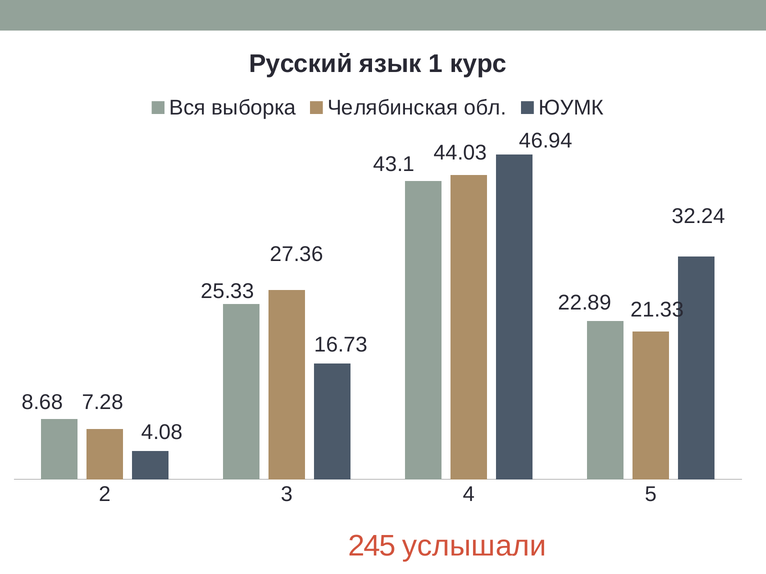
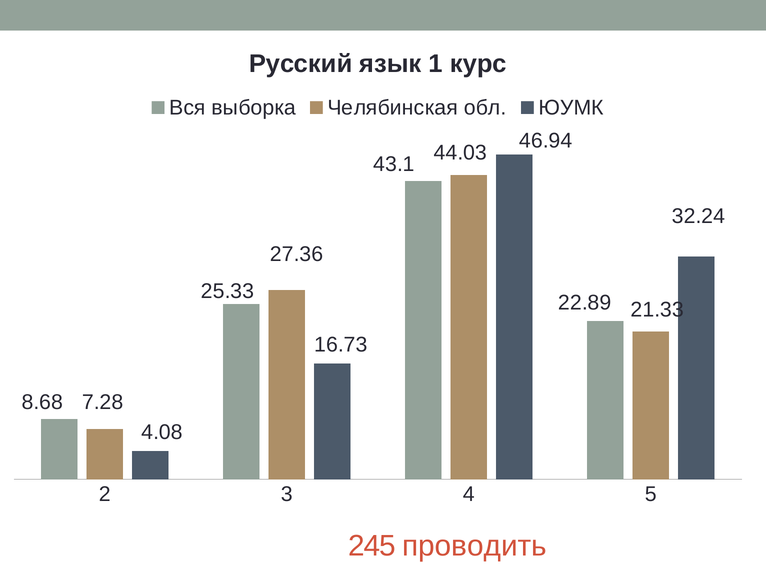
услышали: услышали -> проводить (474, 546)
